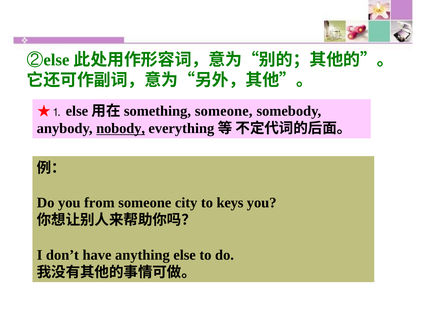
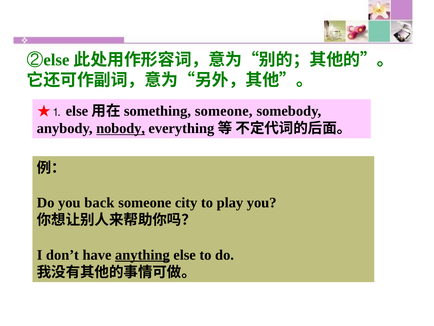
from: from -> back (99, 202)
keys: keys -> play (230, 202)
anything underline: none -> present (142, 255)
